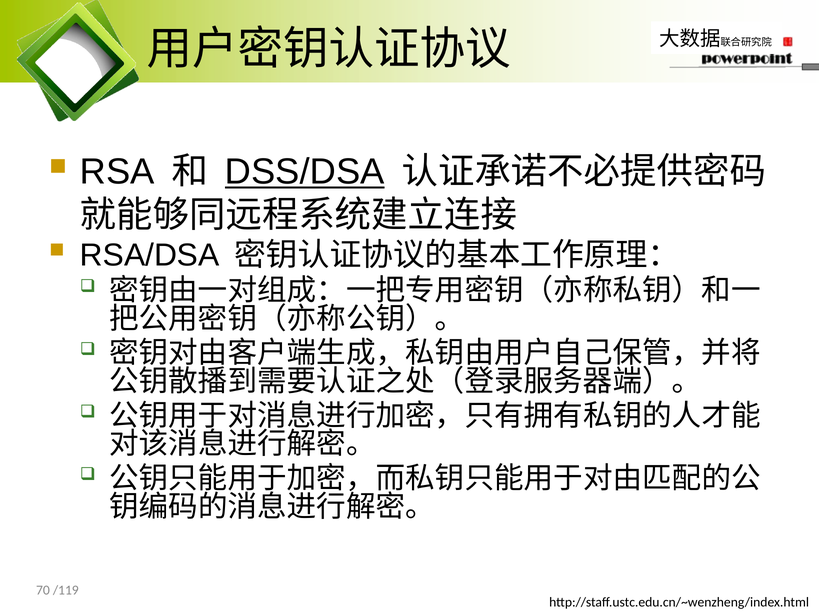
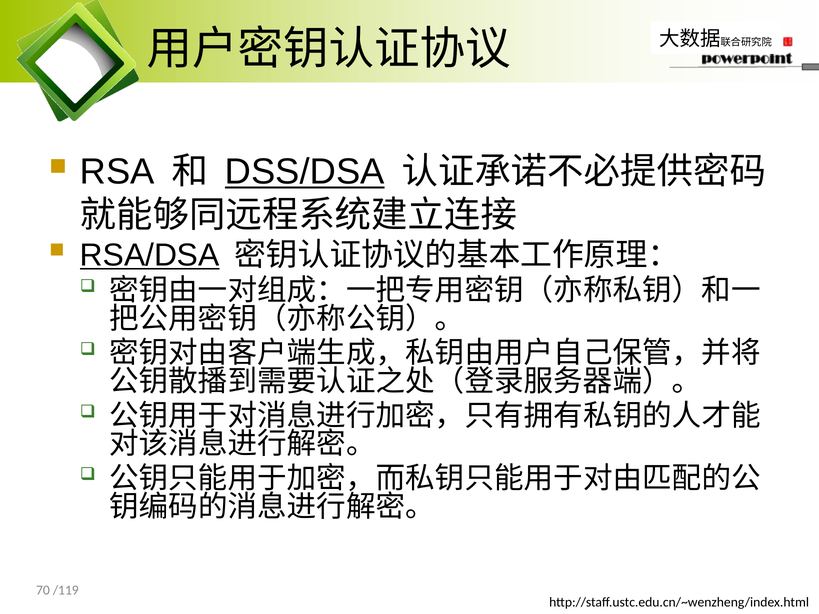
RSA/DSA underline: none -> present (150, 255)
